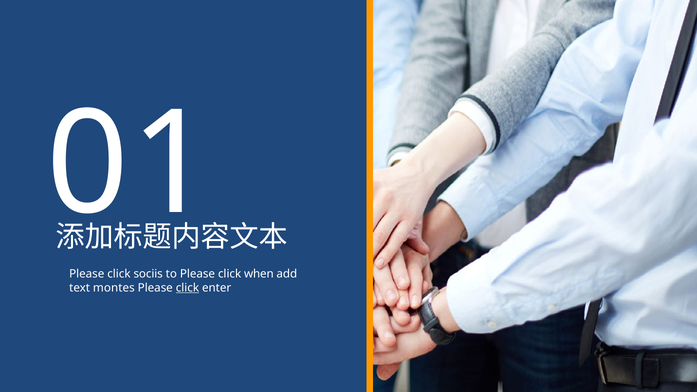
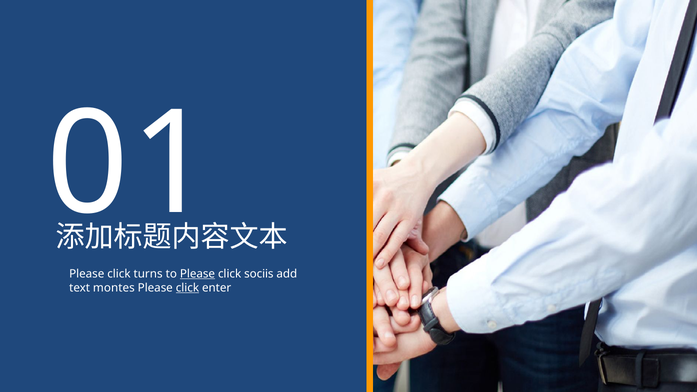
sociis: sociis -> turns (148, 274)
Please underline: none -> present (197, 274)
when: when -> sociis (259, 274)
